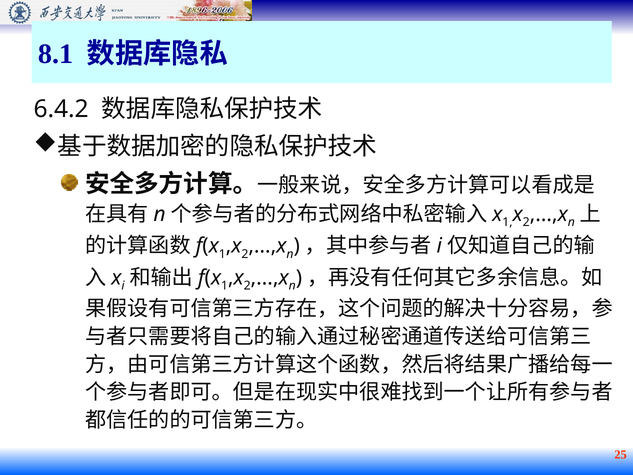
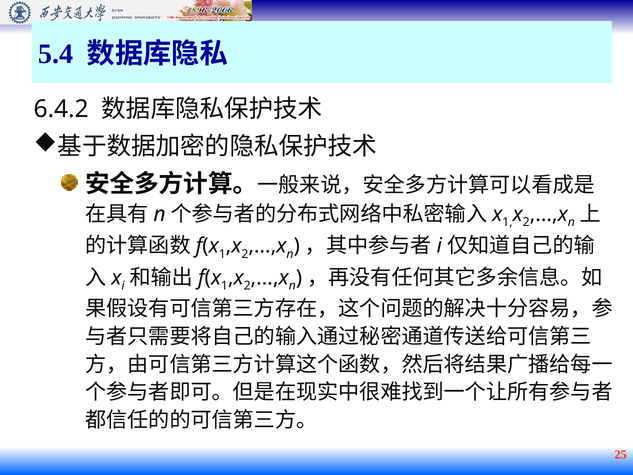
8.1: 8.1 -> 5.4 (56, 54)
